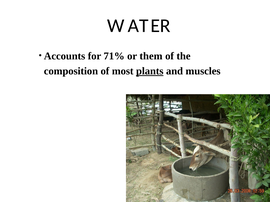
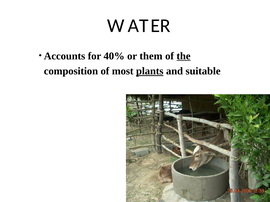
71%: 71% -> 40% (114, 56)
the underline: none -> present (184, 56)
muscles: muscles -> suitable (203, 71)
